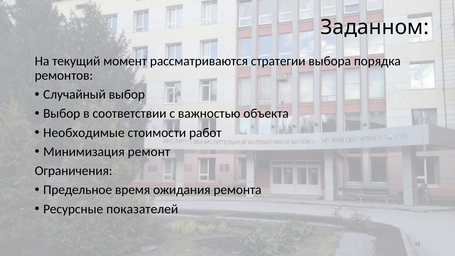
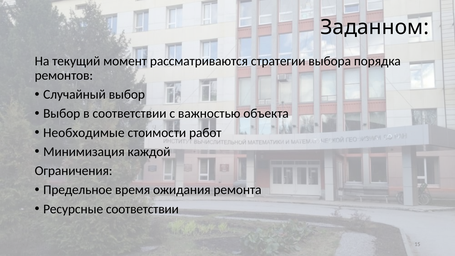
ремонт: ремонт -> каждой (149, 152)
Ресурсные показателей: показателей -> соответствии (142, 209)
